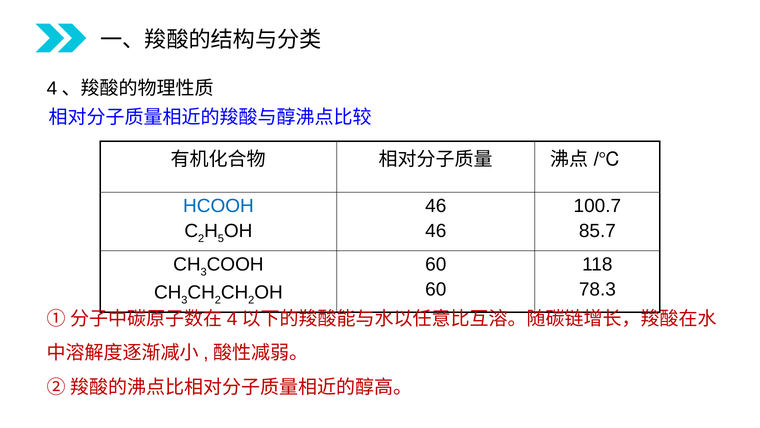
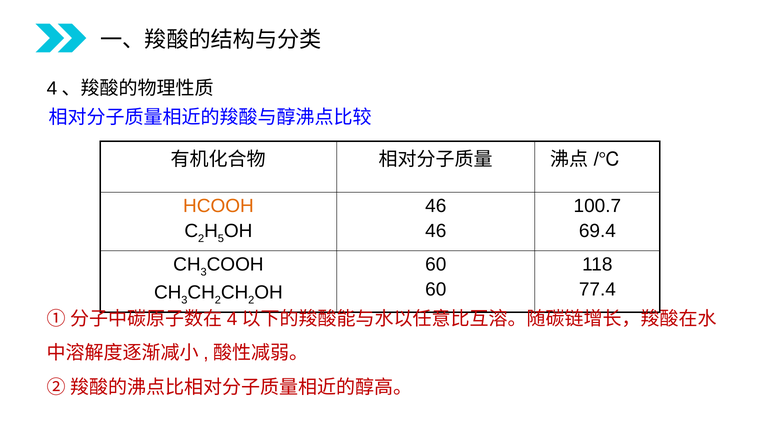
HCOOH colour: blue -> orange (218, 206)
85.7: 85.7 -> 69.4 (597, 231)
78.3: 78.3 -> 77.4 (597, 289)
